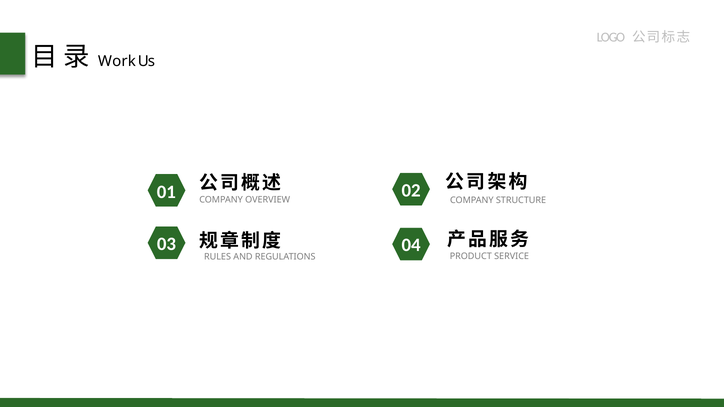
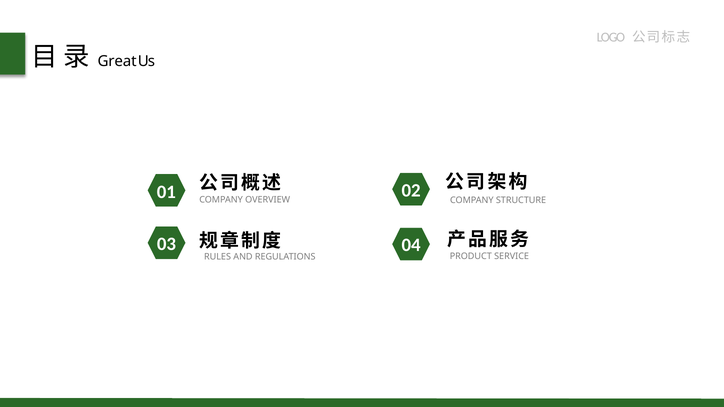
Work: Work -> Great (117, 61)
